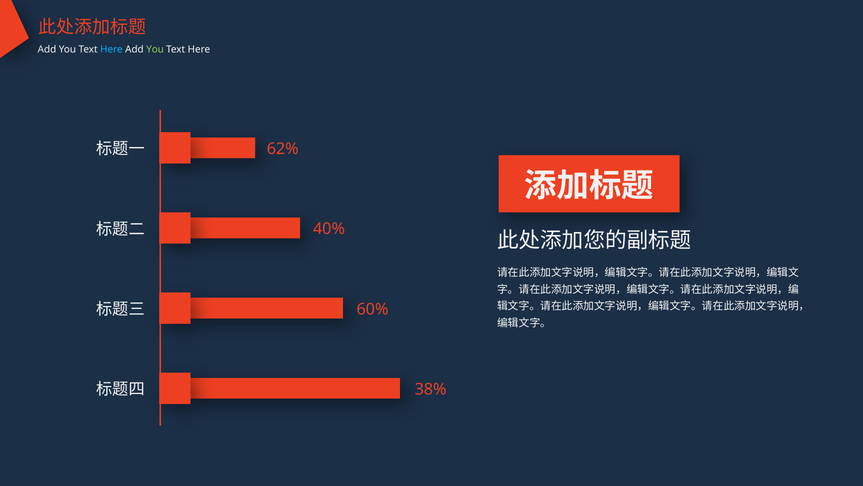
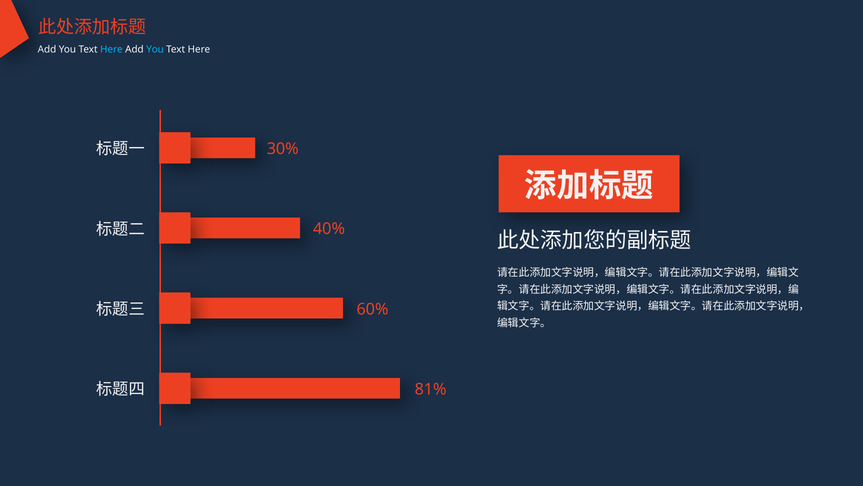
You colour: light green -> light blue (155, 49)
62%: 62% -> 30% (283, 149)
38%: 38% -> 81% (431, 389)
